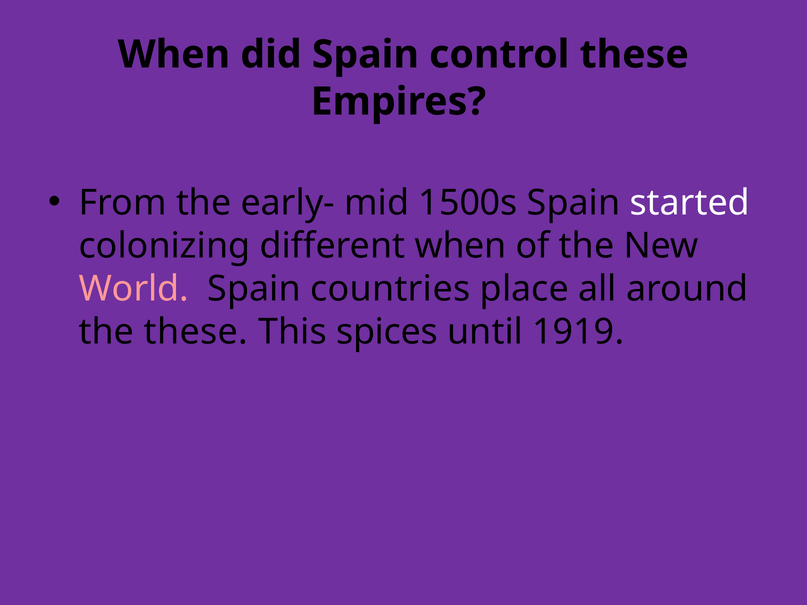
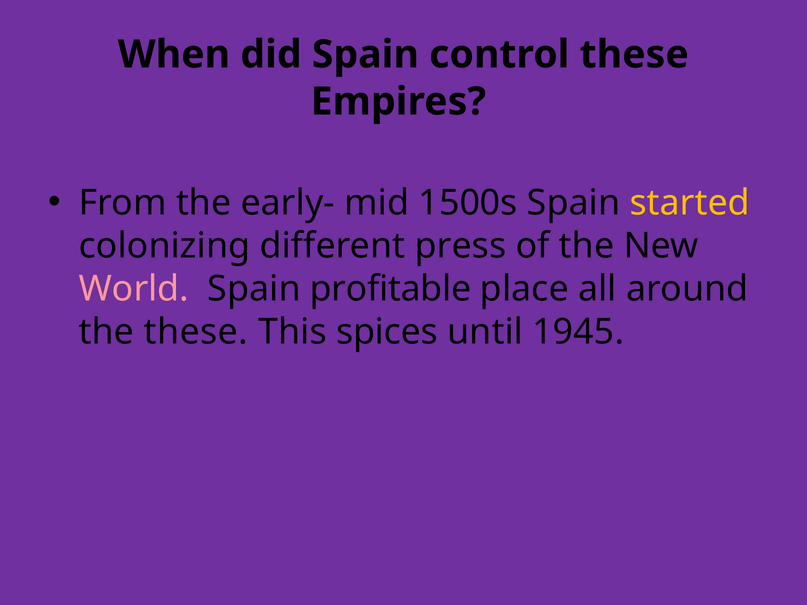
started colour: white -> yellow (690, 203)
different when: when -> press (460, 246)
countries: countries -> profitable (390, 289)
1919: 1919 -> 1945 (578, 332)
